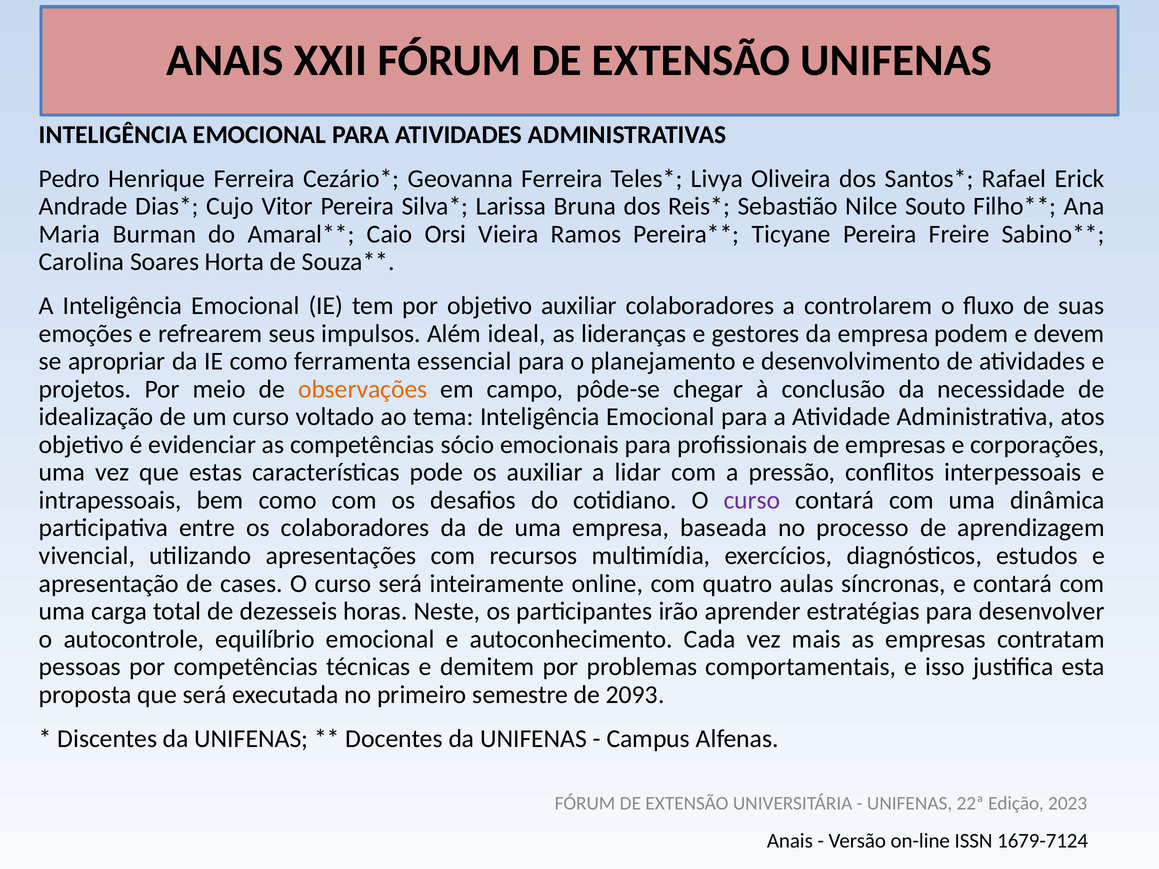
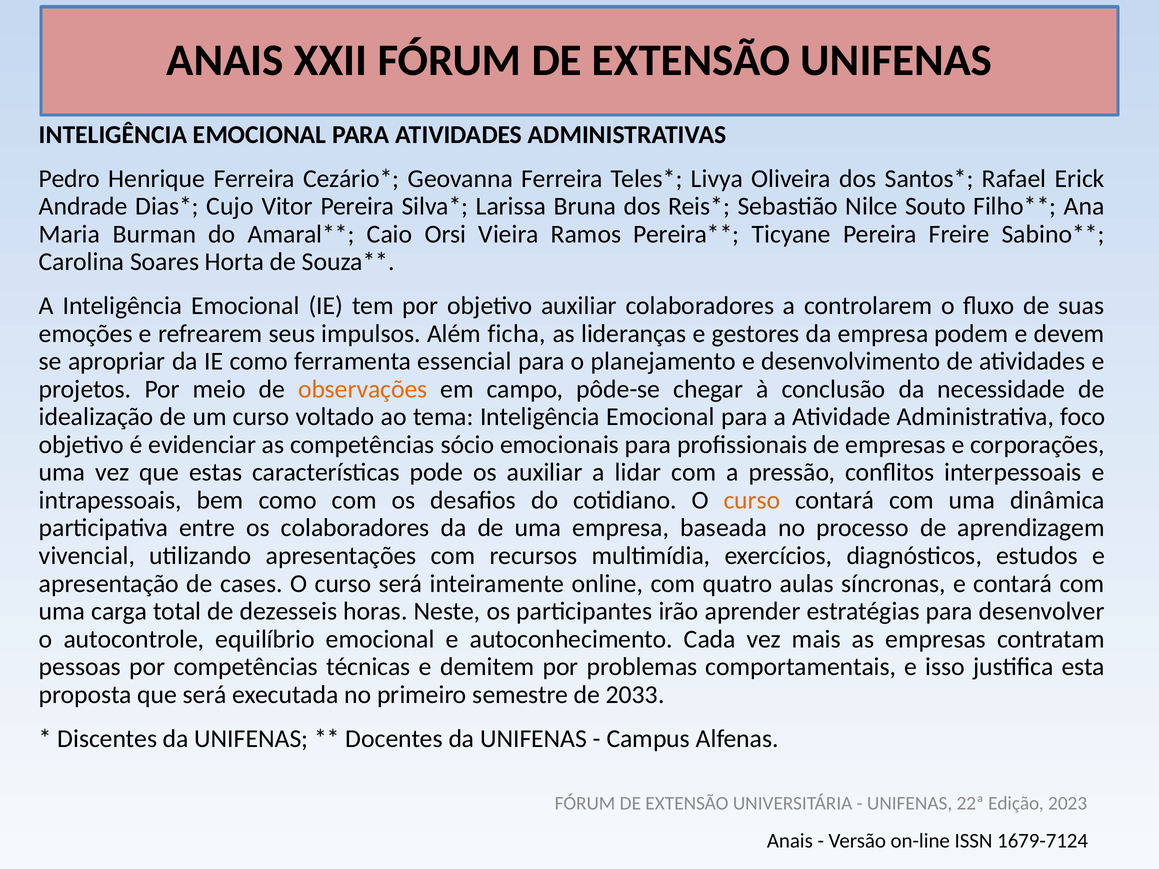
ideal: ideal -> ficha (517, 334)
atos: atos -> foco (1083, 417)
curso colour: purple -> orange (752, 500)
2093: 2093 -> 2033 (635, 695)
